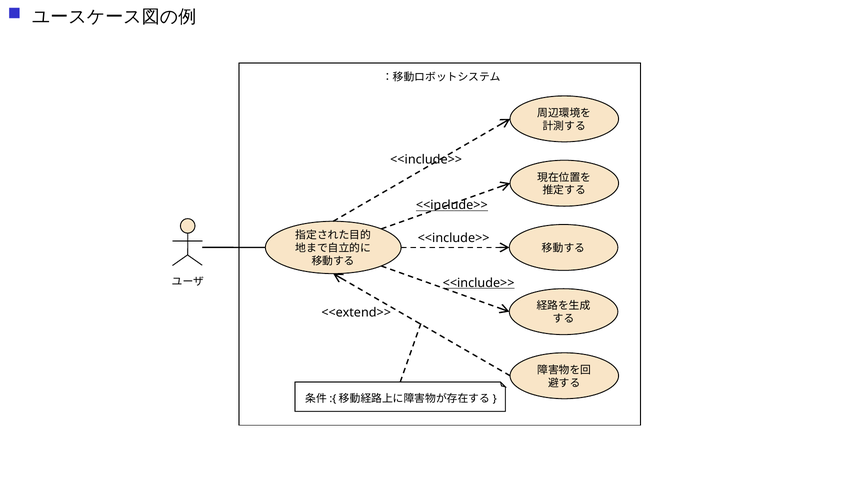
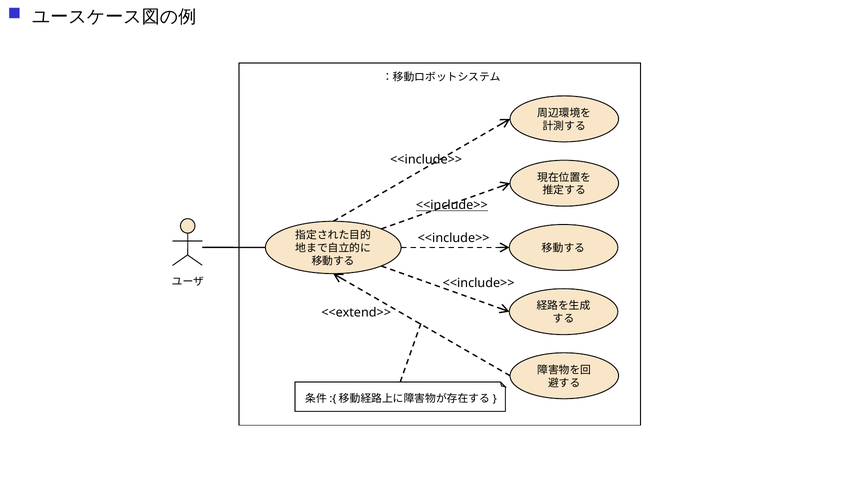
<<include>> underline: present -> none (479, 283)
